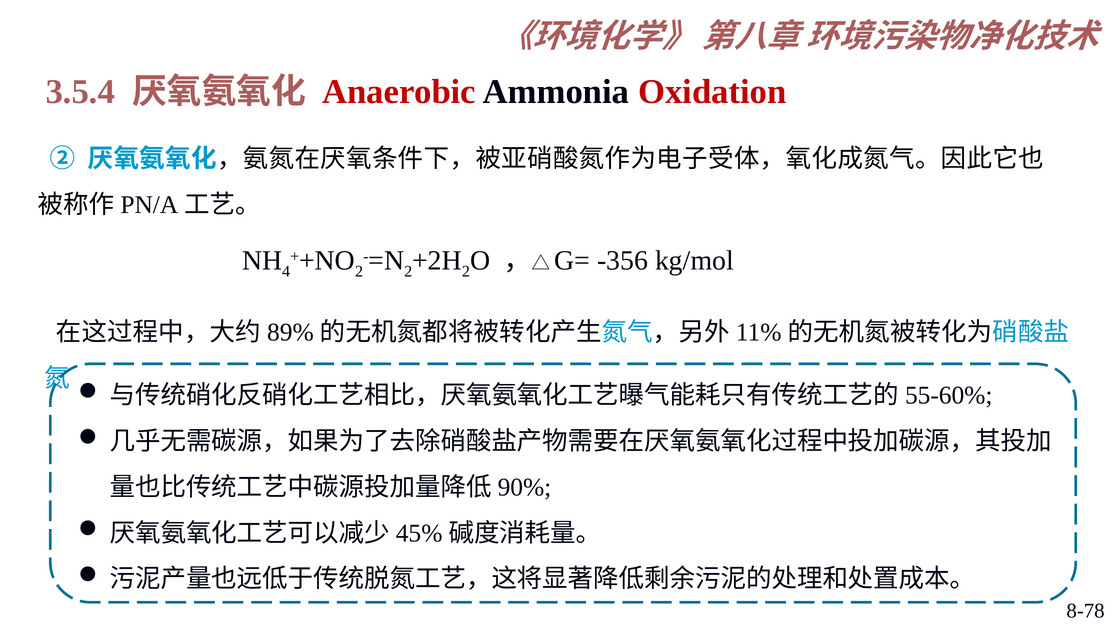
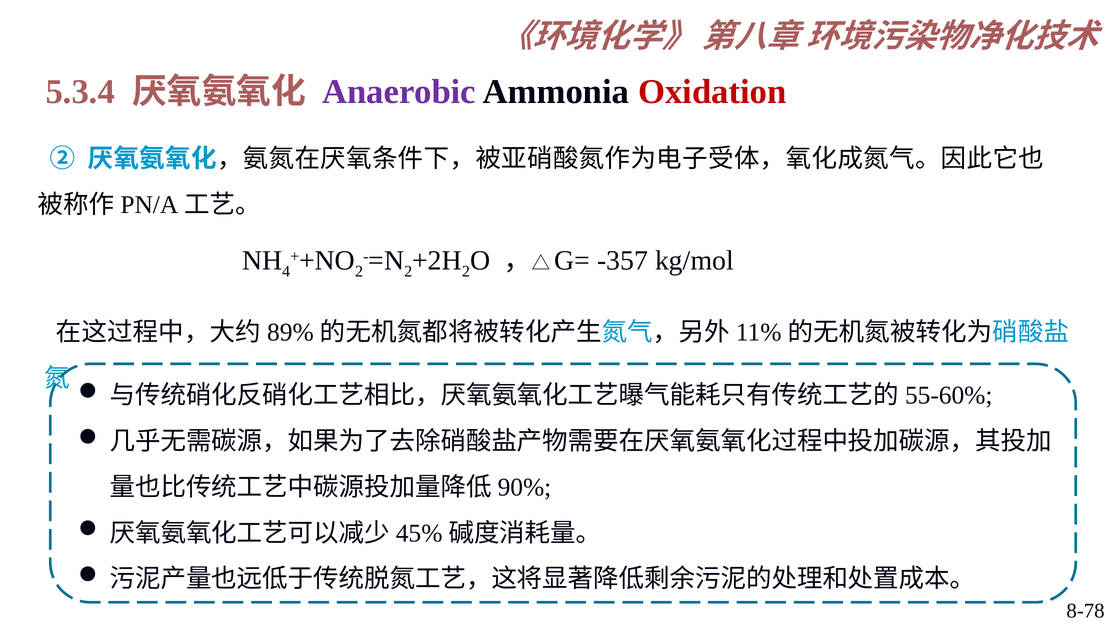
3.5.4: 3.5.4 -> 5.3.4 (80, 92)
Anaerobic colour: red -> purple (399, 92)
-356: -356 -> -357 (623, 261)
